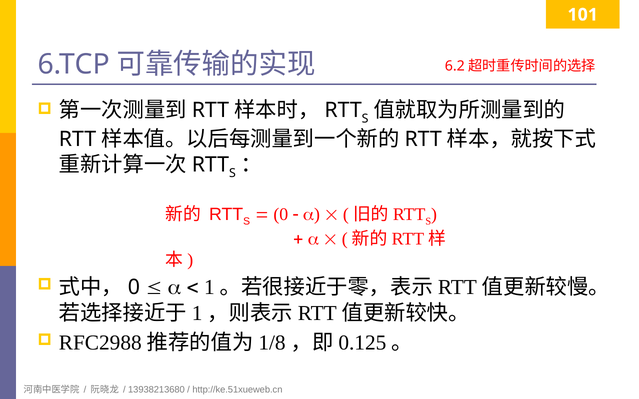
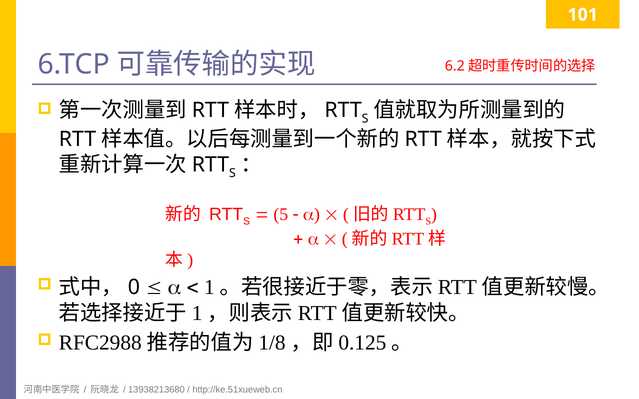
0: 0 -> 5 (281, 215)
